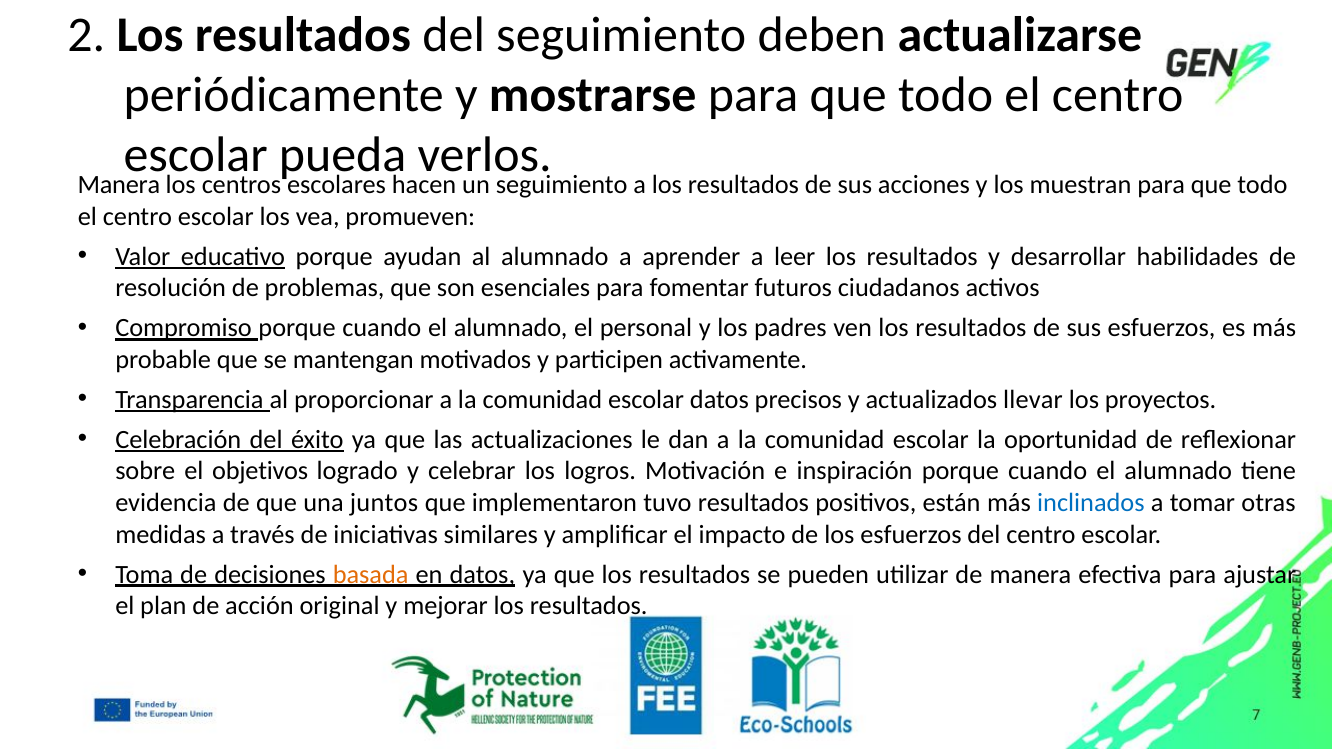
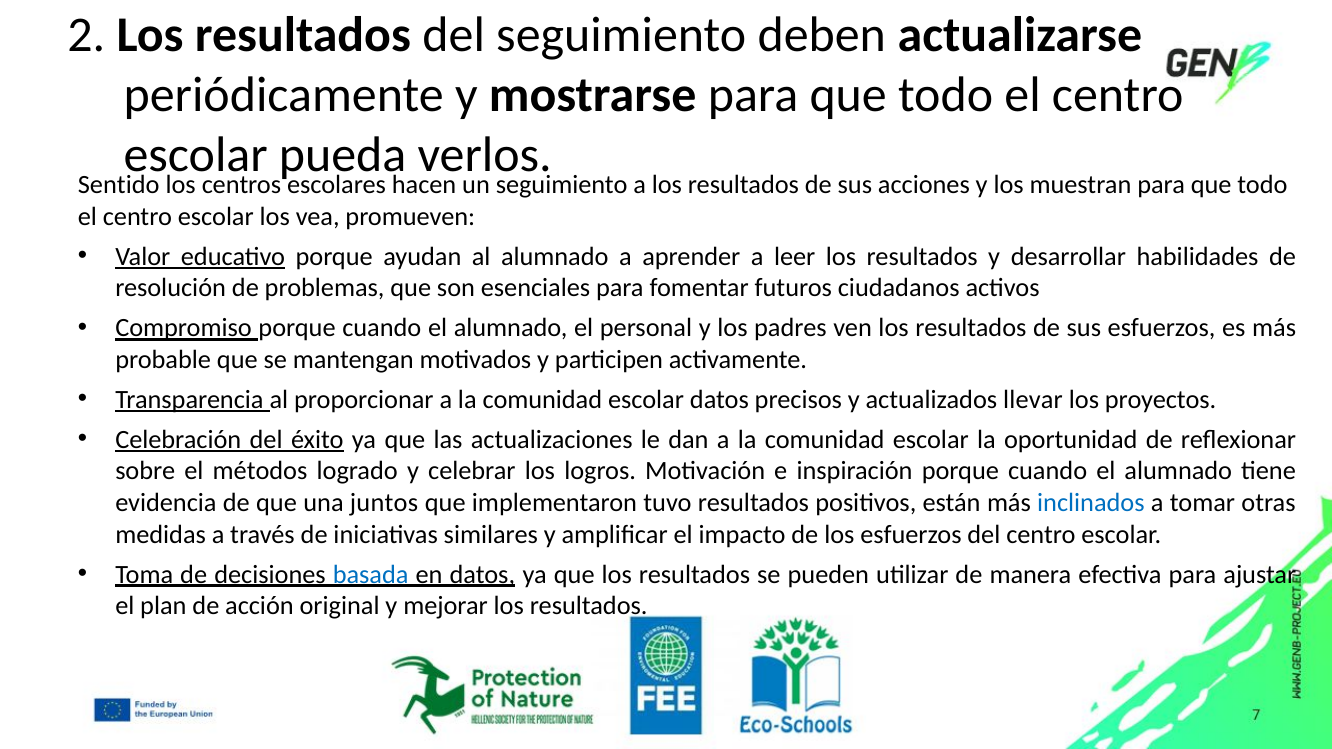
Manera: Manera -> Sentido (119, 185)
objetivos: objetivos -> métodos (260, 471)
basada colour: orange -> blue (371, 575)
